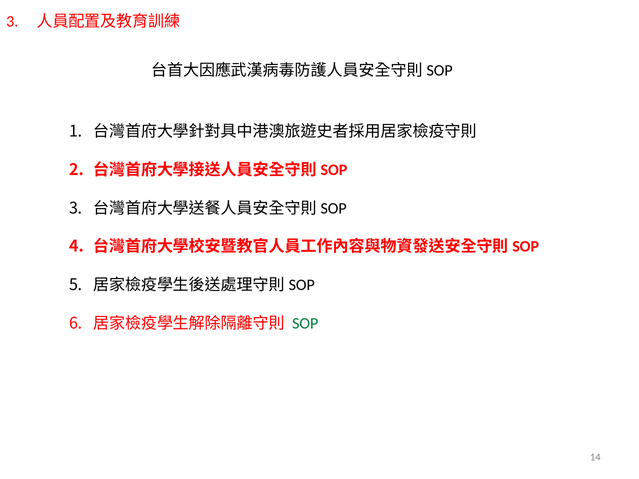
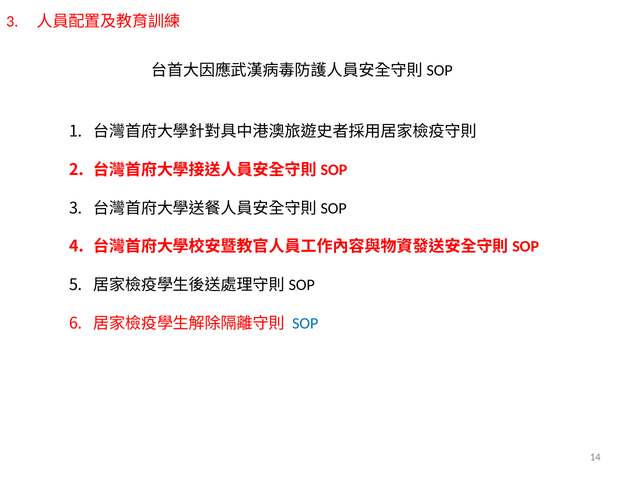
SOP colour: green -> blue (305, 323)
